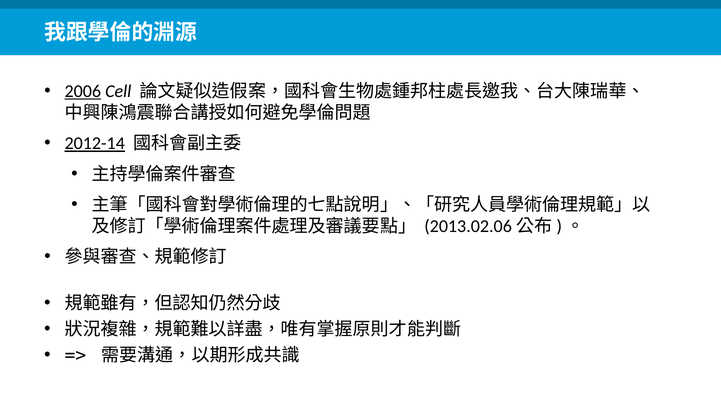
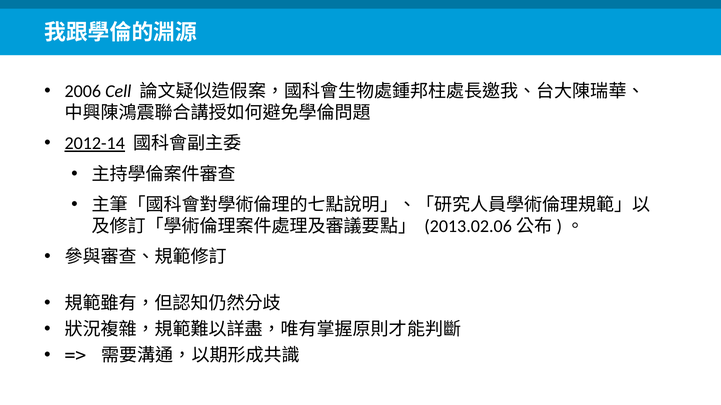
2006 underline: present -> none (83, 91)
